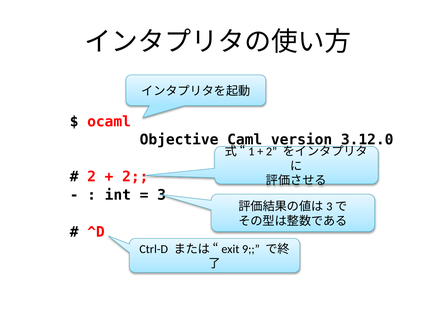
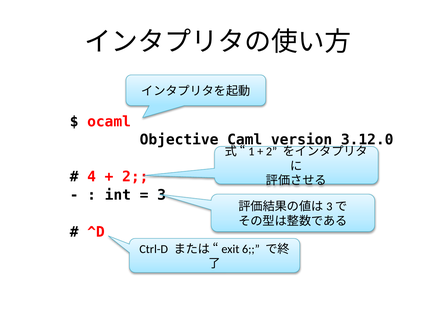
2: 2 -> 4 (92, 177)
9: 9 -> 6 (251, 249)
